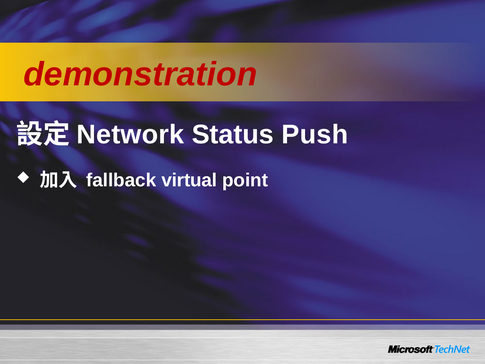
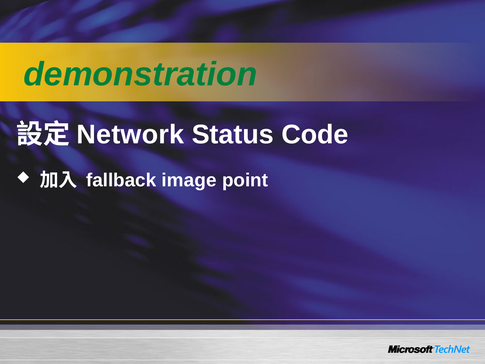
demonstration colour: red -> green (140, 74)
Push: Push -> Code (315, 135)
virtual: virtual -> image (189, 180)
